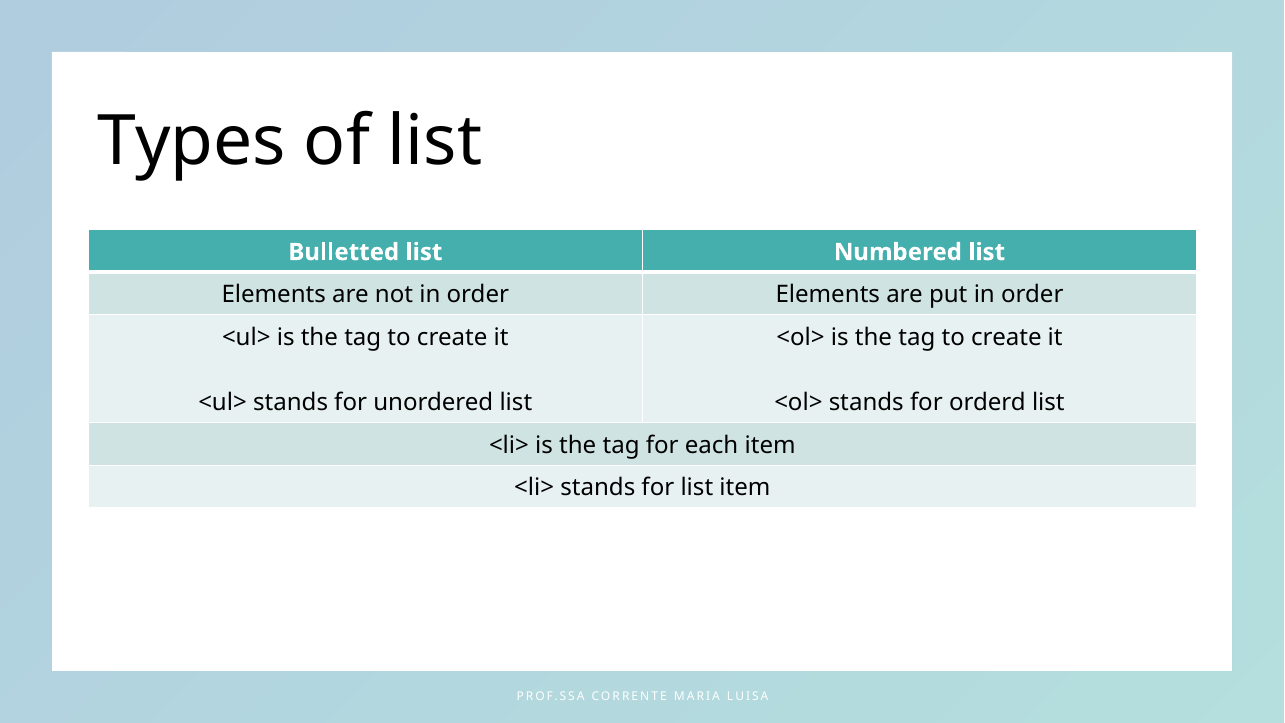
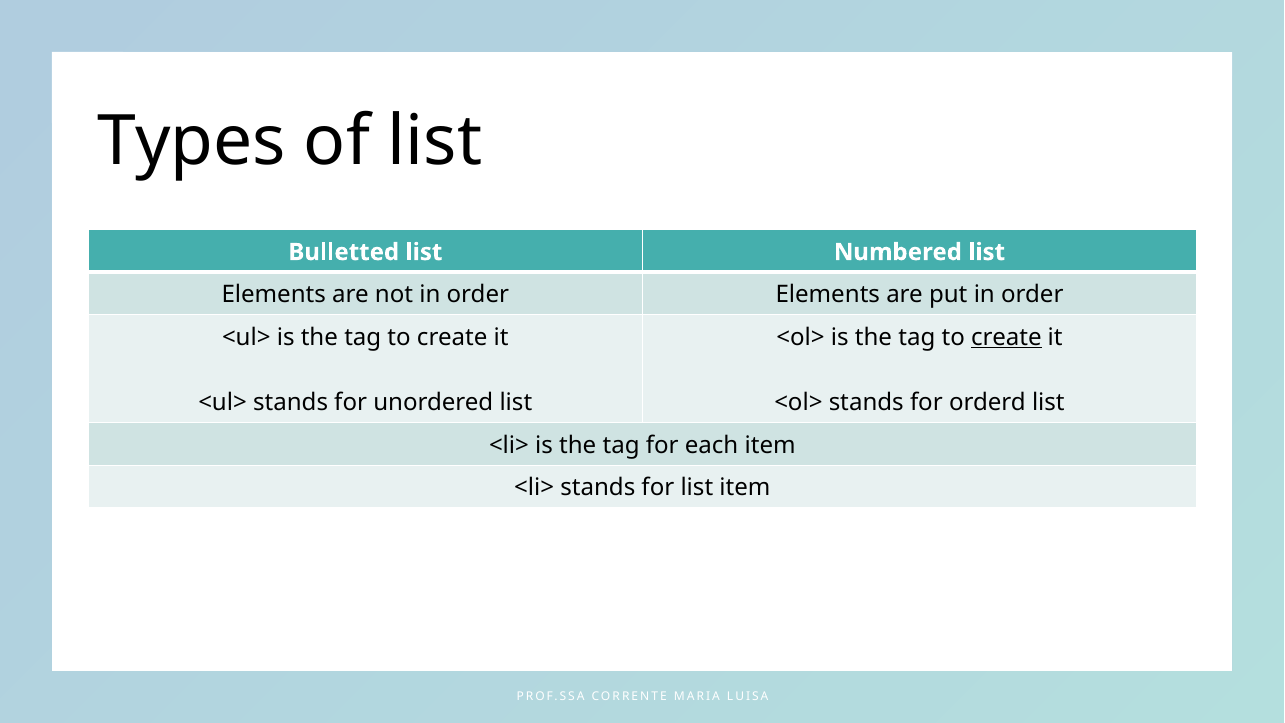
create underline: none -> present (1006, 337)
